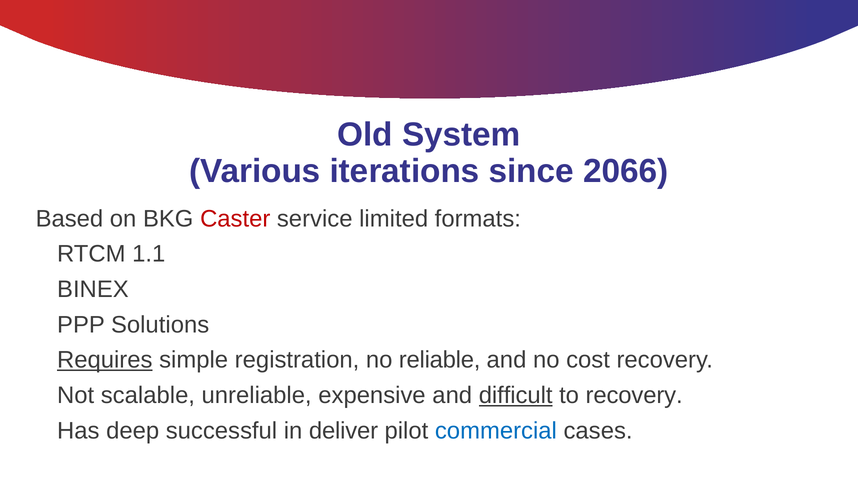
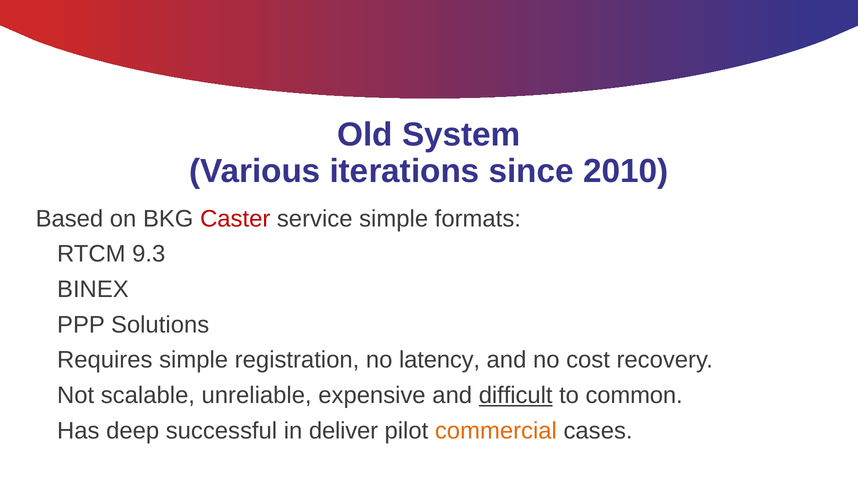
2066: 2066 -> 2010 (626, 171)
service limited: limited -> simple (394, 219)
1.1: 1.1 -> 9.3 (149, 254)
Requires underline: present -> none (105, 360)
reliable: reliable -> latency (440, 360)
to recovery: recovery -> common (634, 395)
commercial colour: blue -> orange (496, 430)
